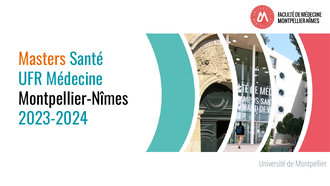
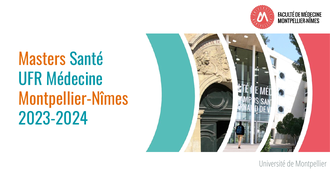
Montpellier-Nîmes colour: black -> orange (73, 99)
